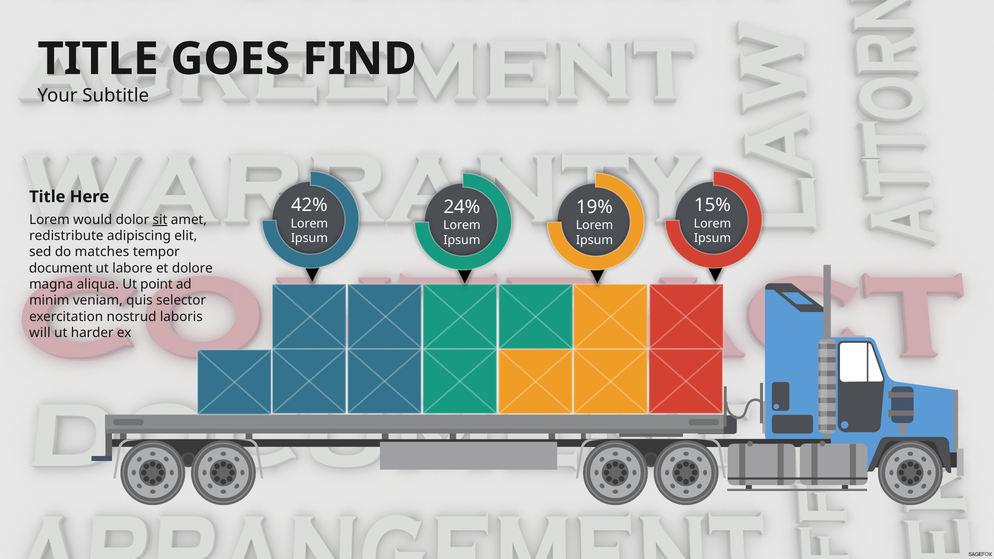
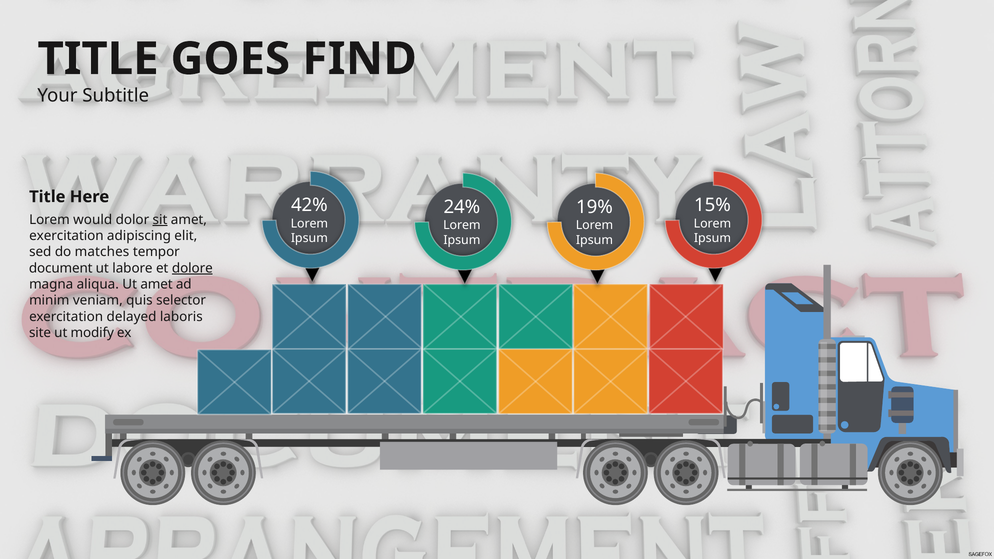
redistribute: redistribute -> exercitation (66, 236)
dolore underline: none -> present (192, 268)
Ut point: point -> amet (157, 284)
nostrud: nostrud -> delayed (132, 317)
will: will -> site (40, 333)
harder: harder -> modify (92, 333)
